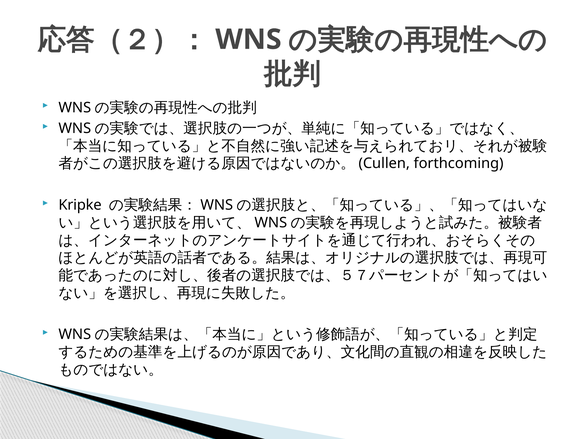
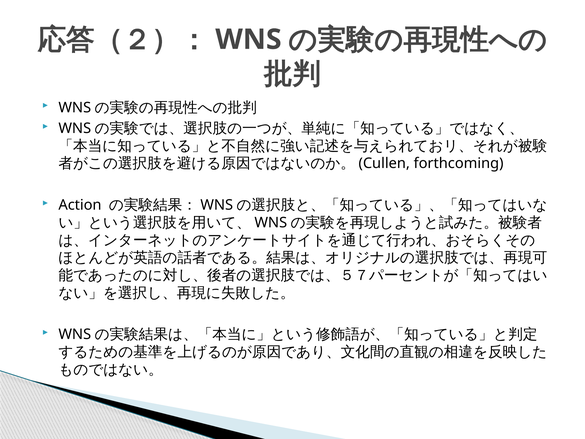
Kripke: Kripke -> Action (80, 205)
